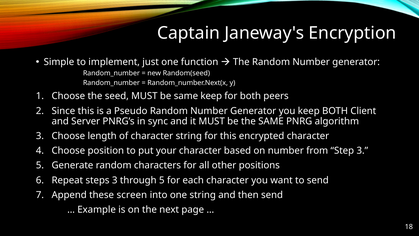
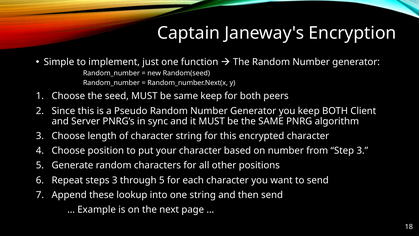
screen: screen -> lookup (132, 195)
